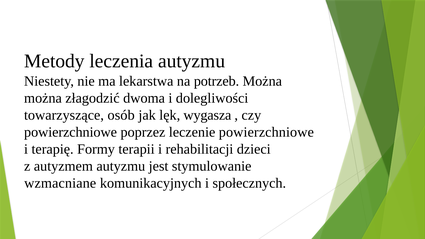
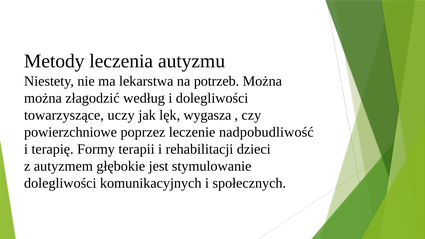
dwoma: dwoma -> według (144, 98)
osób: osób -> uczy (121, 115)
leczenie powierzchniowe: powierzchniowe -> nadpobudliwość (266, 132)
autyzmem autyzmu: autyzmu -> głębokie (121, 166)
wzmacniane: wzmacniane -> dolegliwości (60, 183)
